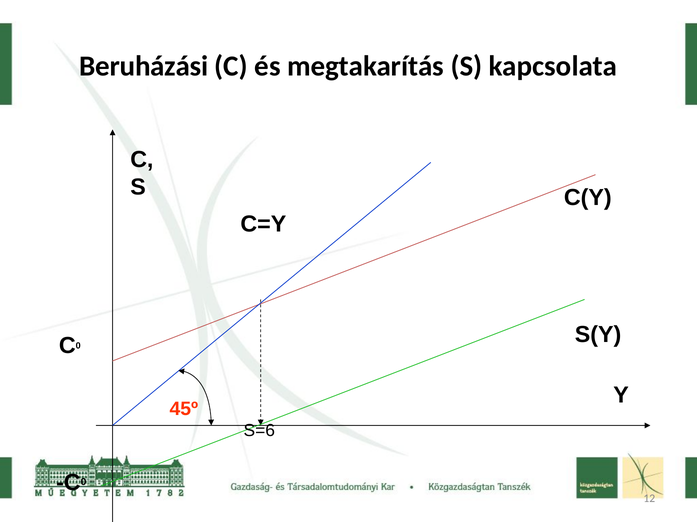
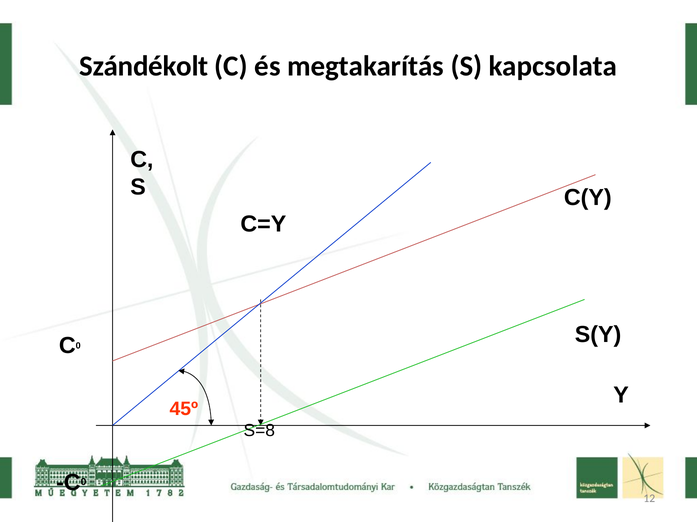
Beruházási: Beruházási -> Szándékolt (144, 67)
S=6: S=6 -> S=8 (259, 431)
